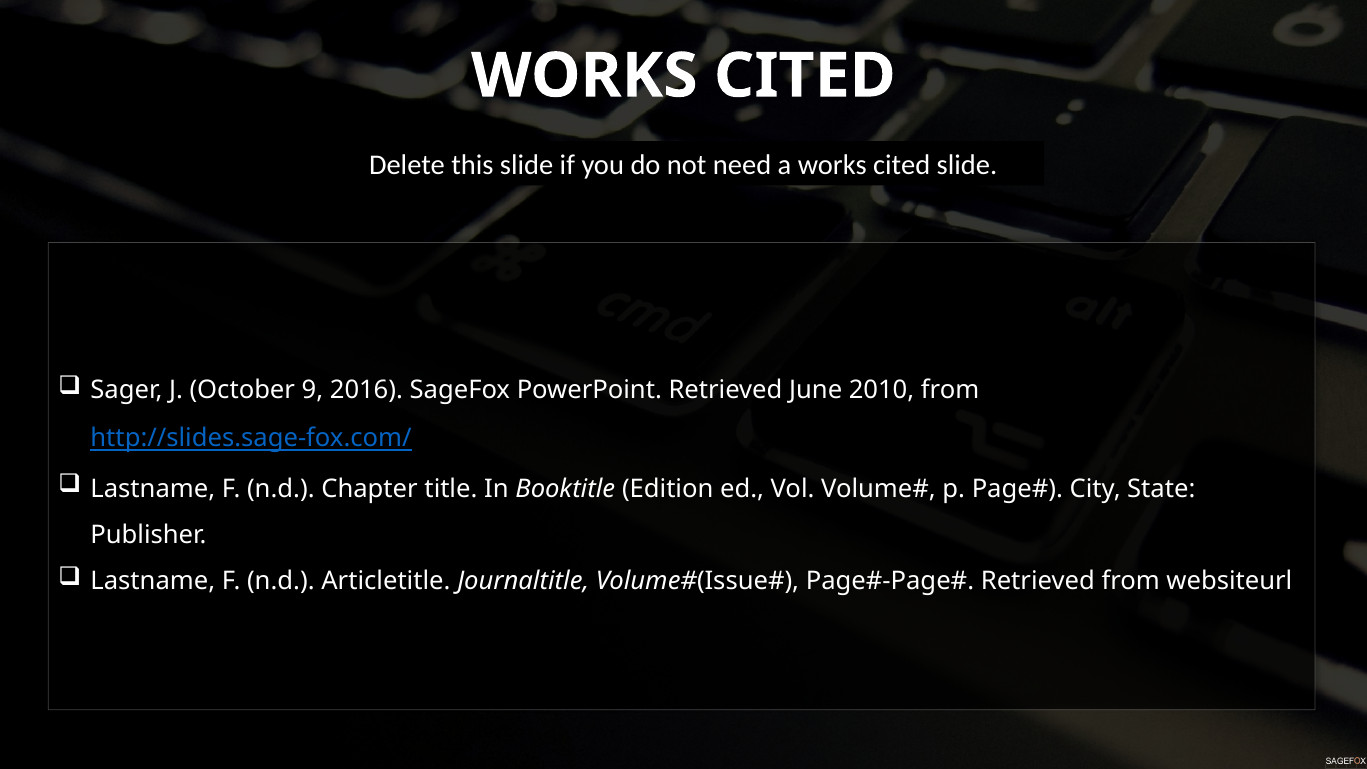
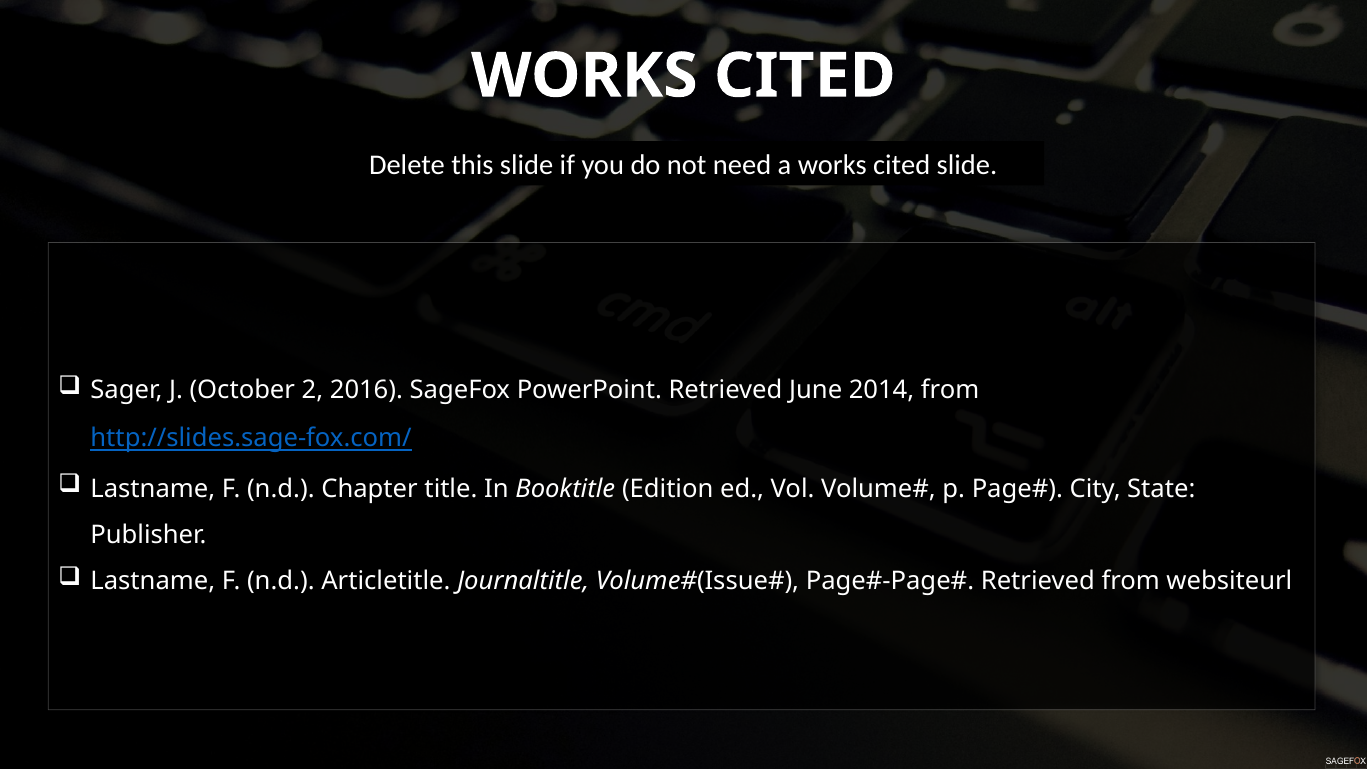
9: 9 -> 2 (312, 390)
2010: 2010 -> 2014 (882, 390)
